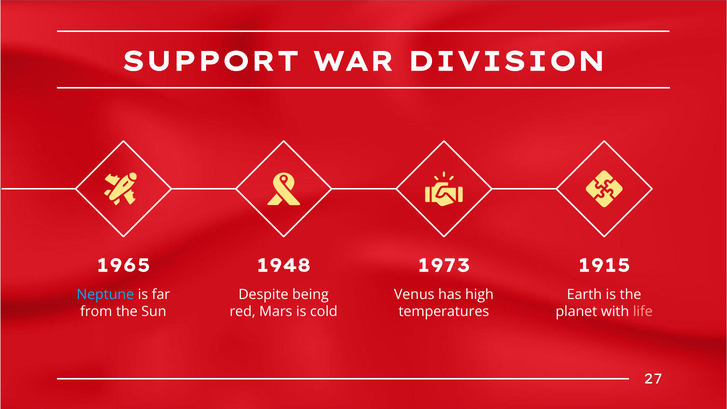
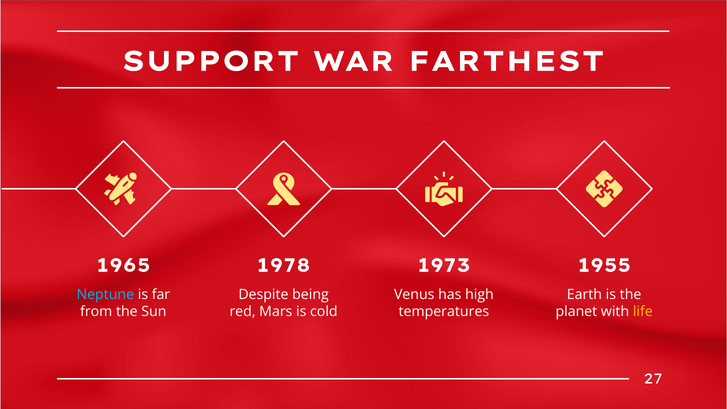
DIVISION: DIVISION -> FARTHEST (506, 61)
1948: 1948 -> 1978 (284, 265)
1915: 1915 -> 1955 (604, 265)
life colour: pink -> yellow (643, 312)
